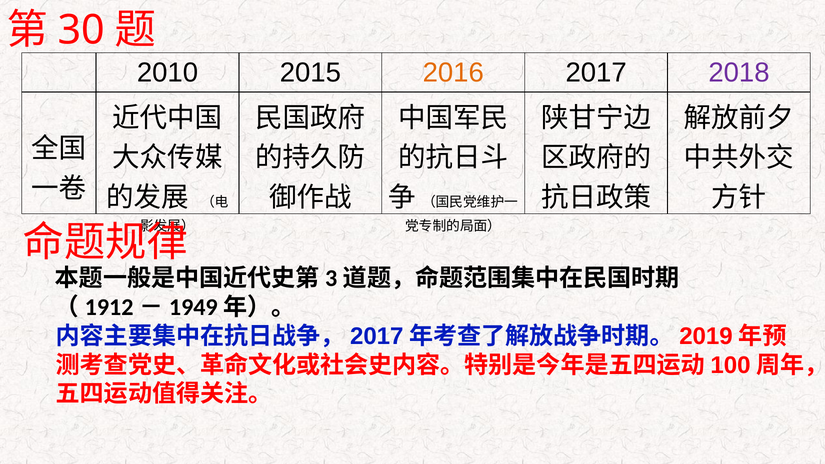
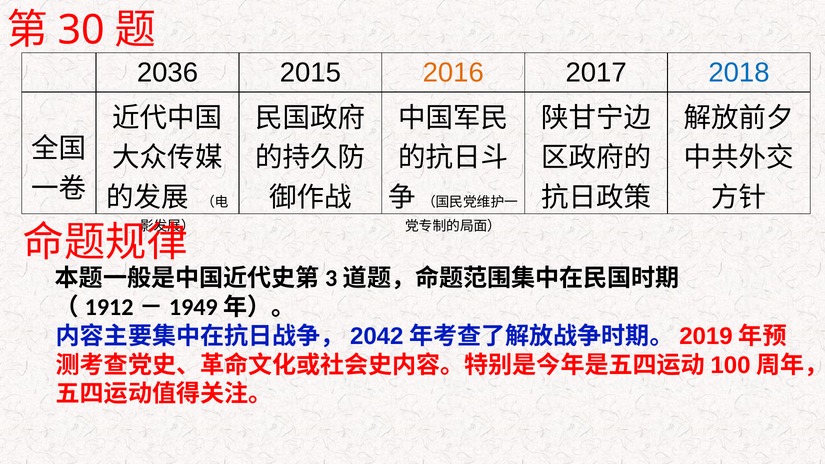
2010: 2010 -> 2036 (167, 73)
2018 colour: purple -> blue (739, 73)
2017: 2017 -> 2042 (377, 336)
